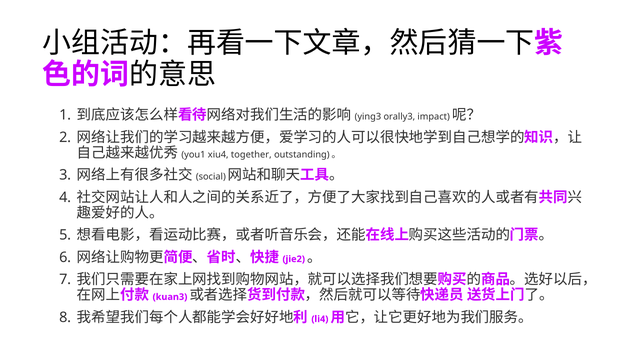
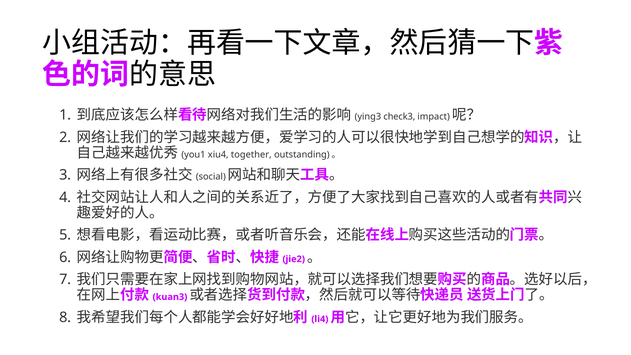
orally3: orally3 -> check3 (399, 117)
